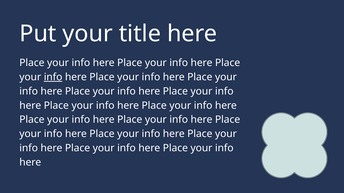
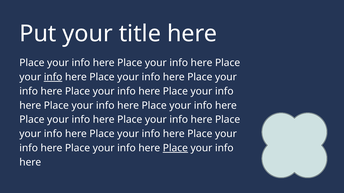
Place underline: none -> present (175, 148)
